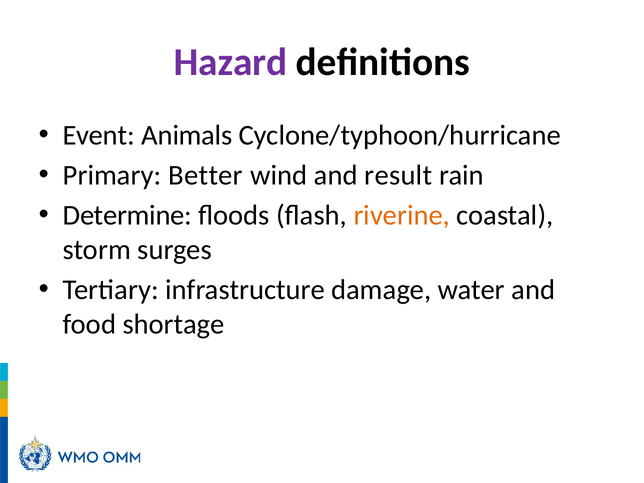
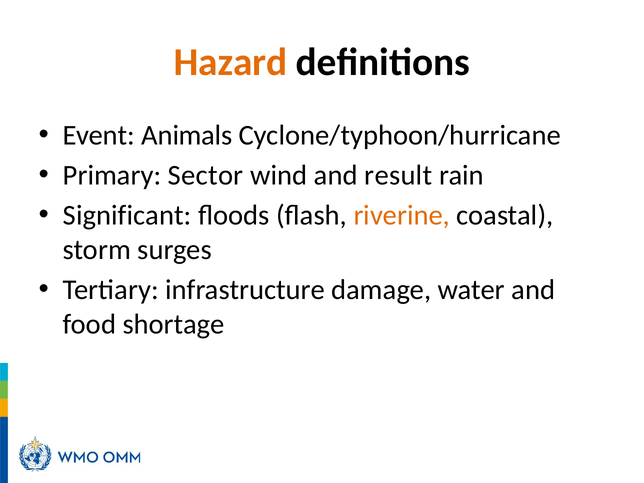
Hazard colour: purple -> orange (230, 62)
Better: Better -> Sector (206, 175)
Determine: Determine -> Significant (127, 215)
